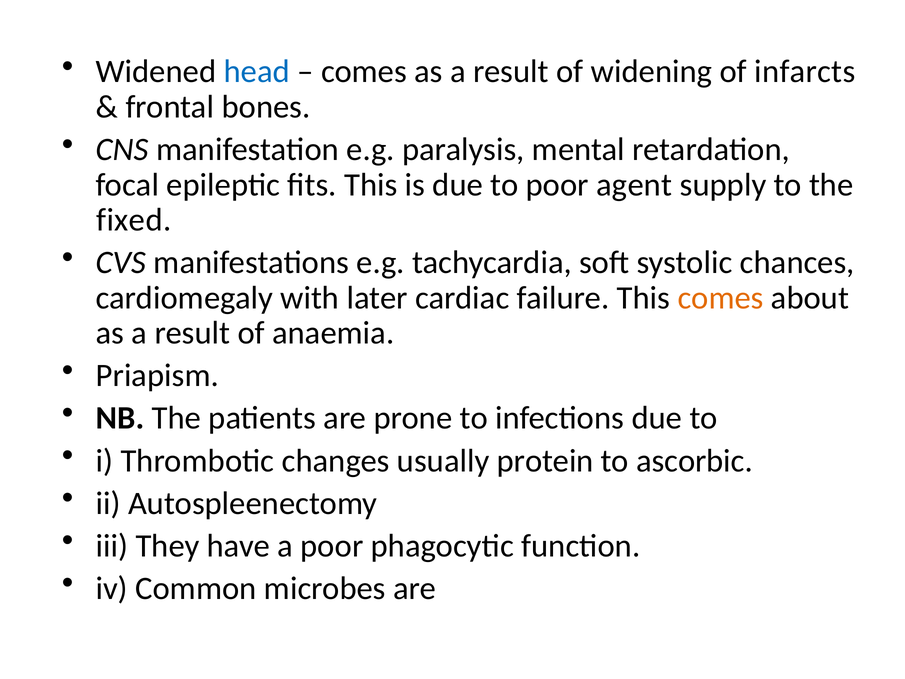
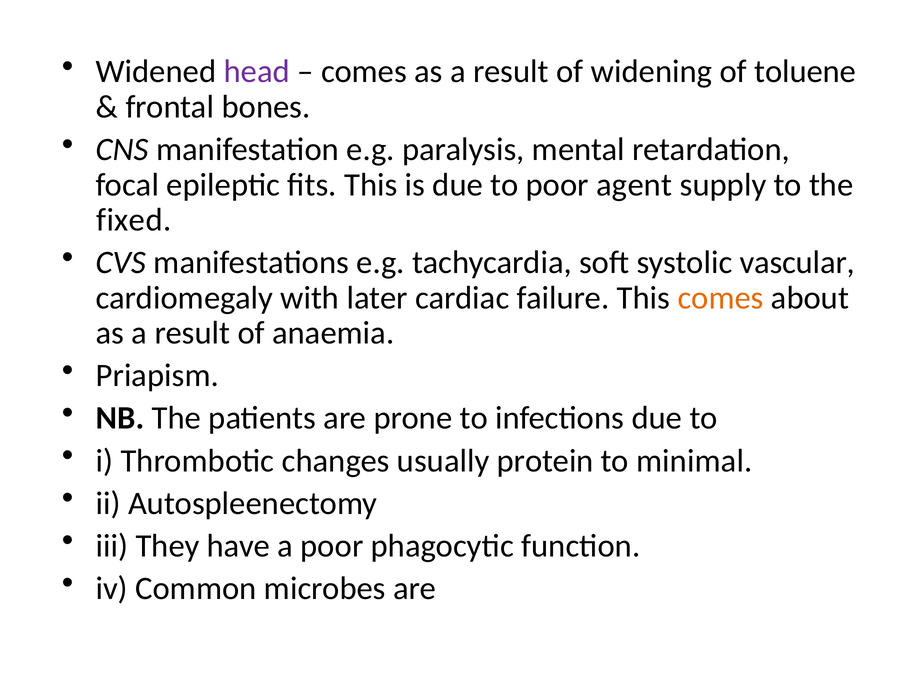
head colour: blue -> purple (257, 72)
infarcts: infarcts -> toluene (805, 72)
chances: chances -> vascular (797, 262)
ascorbic: ascorbic -> minimal (694, 461)
